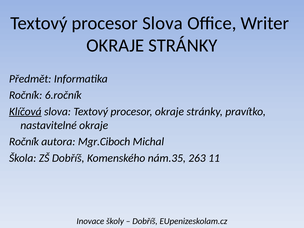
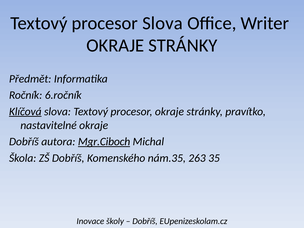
Ročník: Ročník -> Dobříš (24, 142)
Mgr.Ciboch underline: none -> present (104, 142)
11: 11 -> 35 (214, 158)
